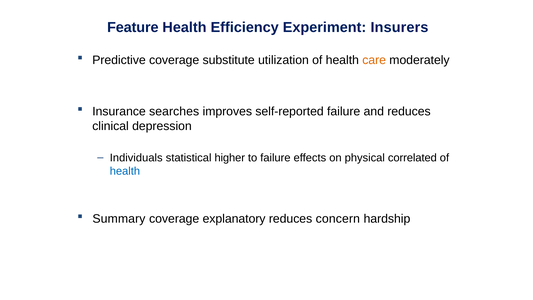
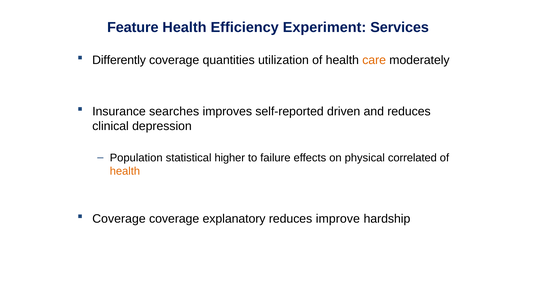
Insurers: Insurers -> Services (400, 27)
Predictive: Predictive -> Differently (119, 60)
substitute: substitute -> quantities (229, 60)
self-reported failure: failure -> driven (344, 111)
Individuals: Individuals -> Population (136, 158)
health colour: blue -> orange (125, 171)
Summary: Summary -> Coverage (119, 219)
concern: concern -> improve (338, 219)
